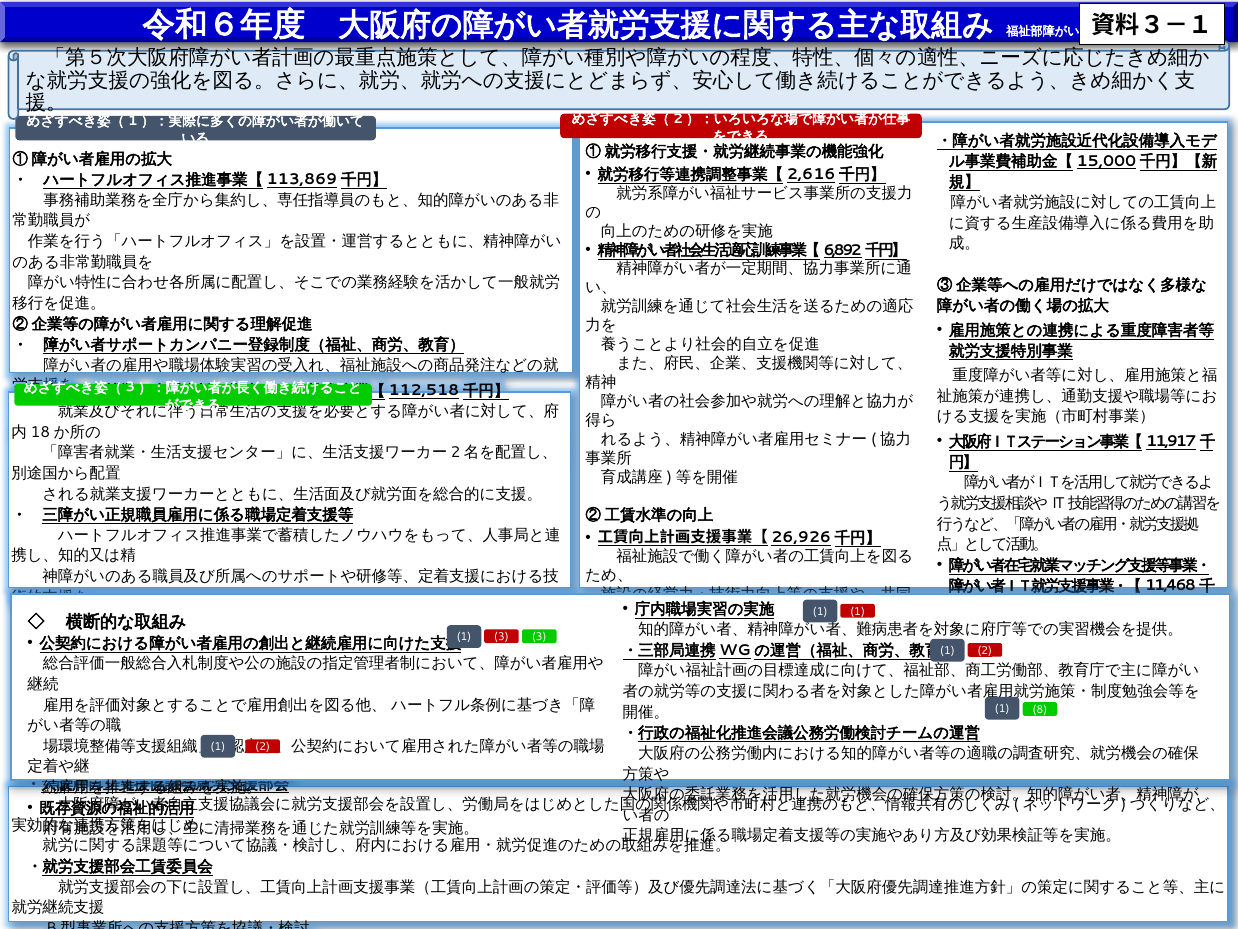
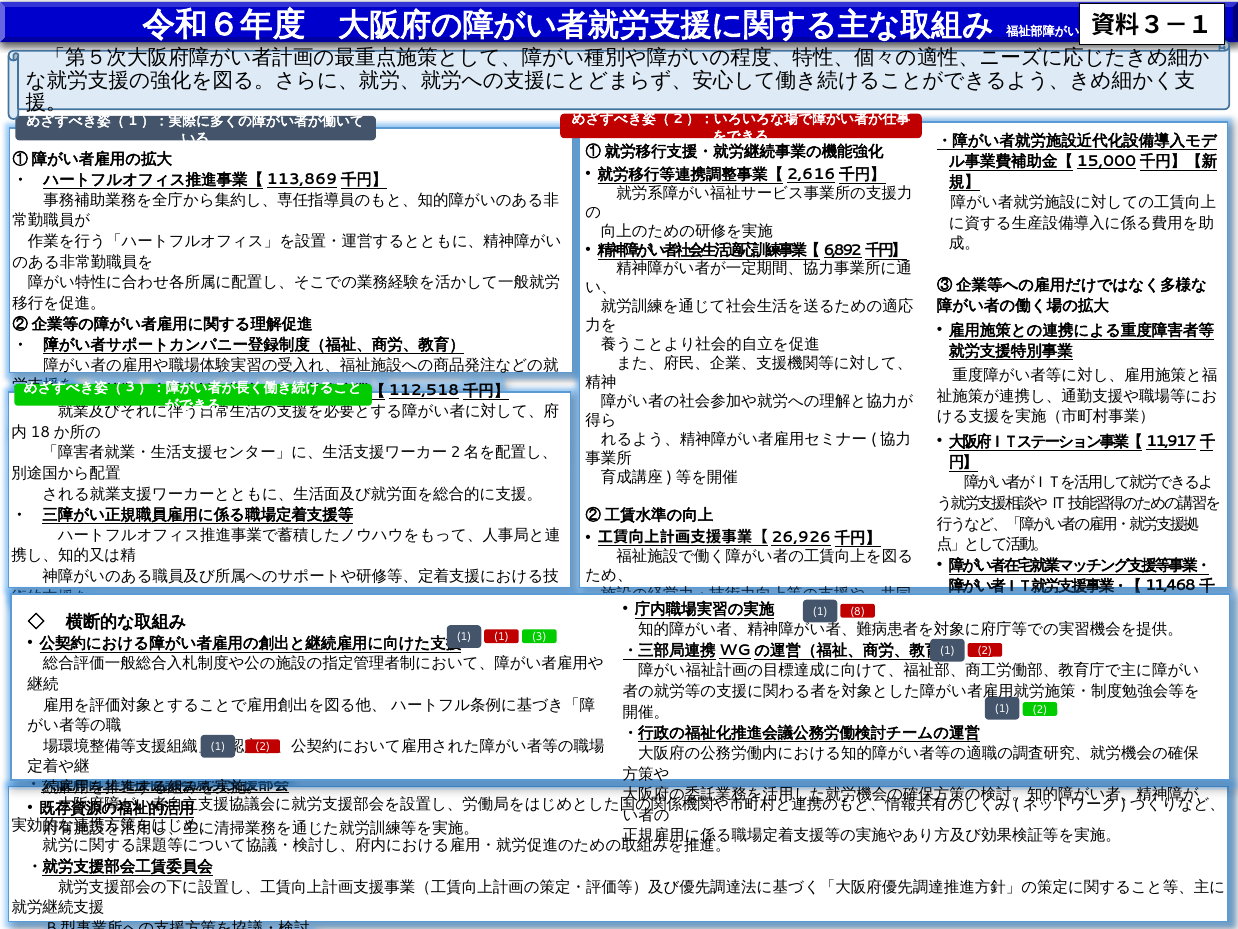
1: 1 -> 8 (858, 611)
1 3: 3 -> 1 (501, 637)
8: 8 -> 2 (1040, 709)
